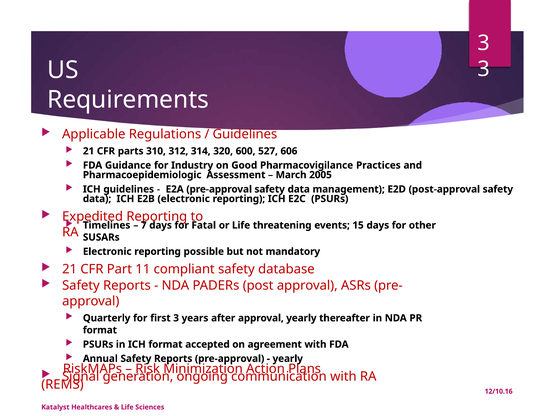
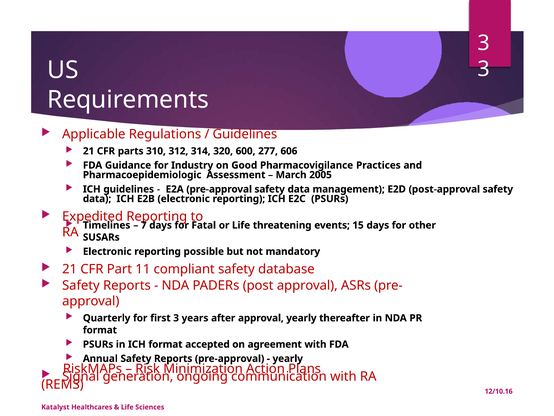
527: 527 -> 277 (268, 151)
